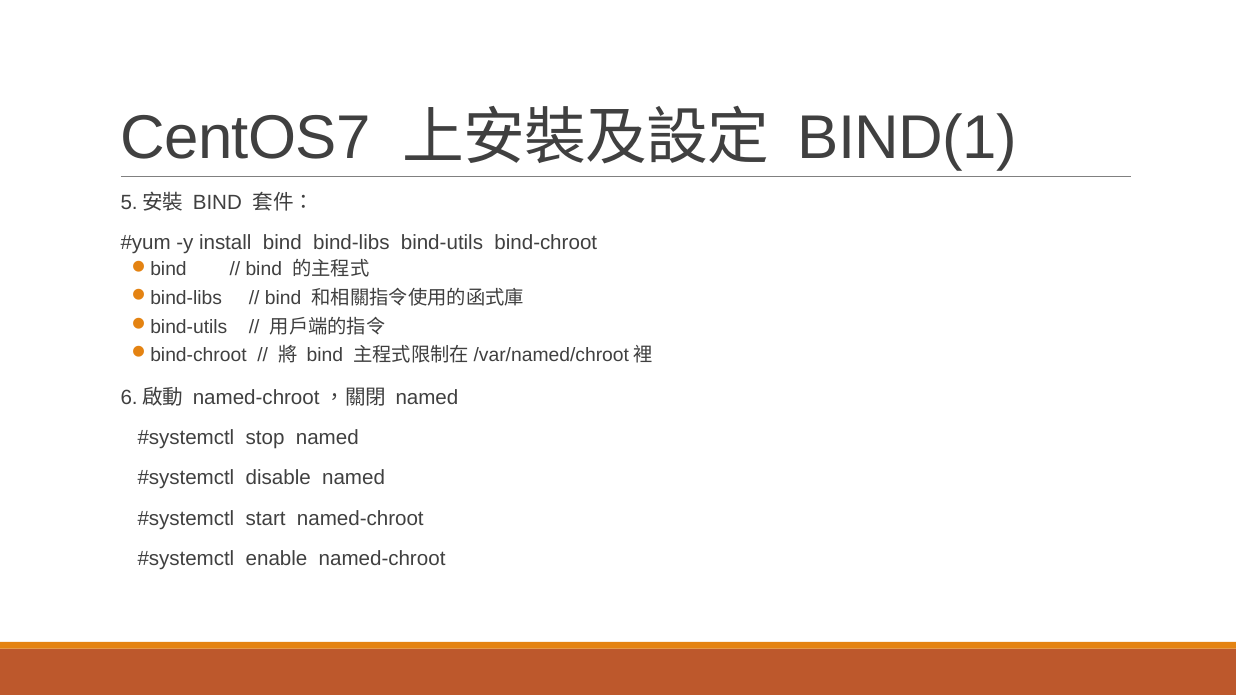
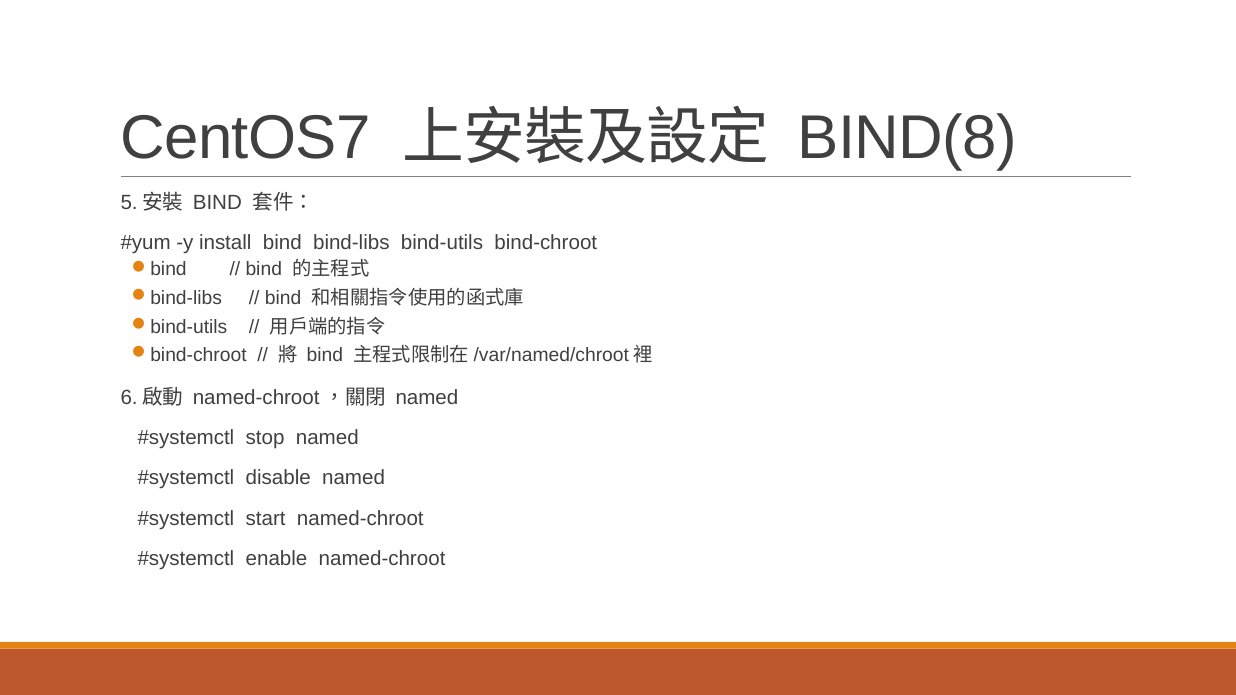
BIND(1: BIND(1 -> BIND(8 (907, 138)
